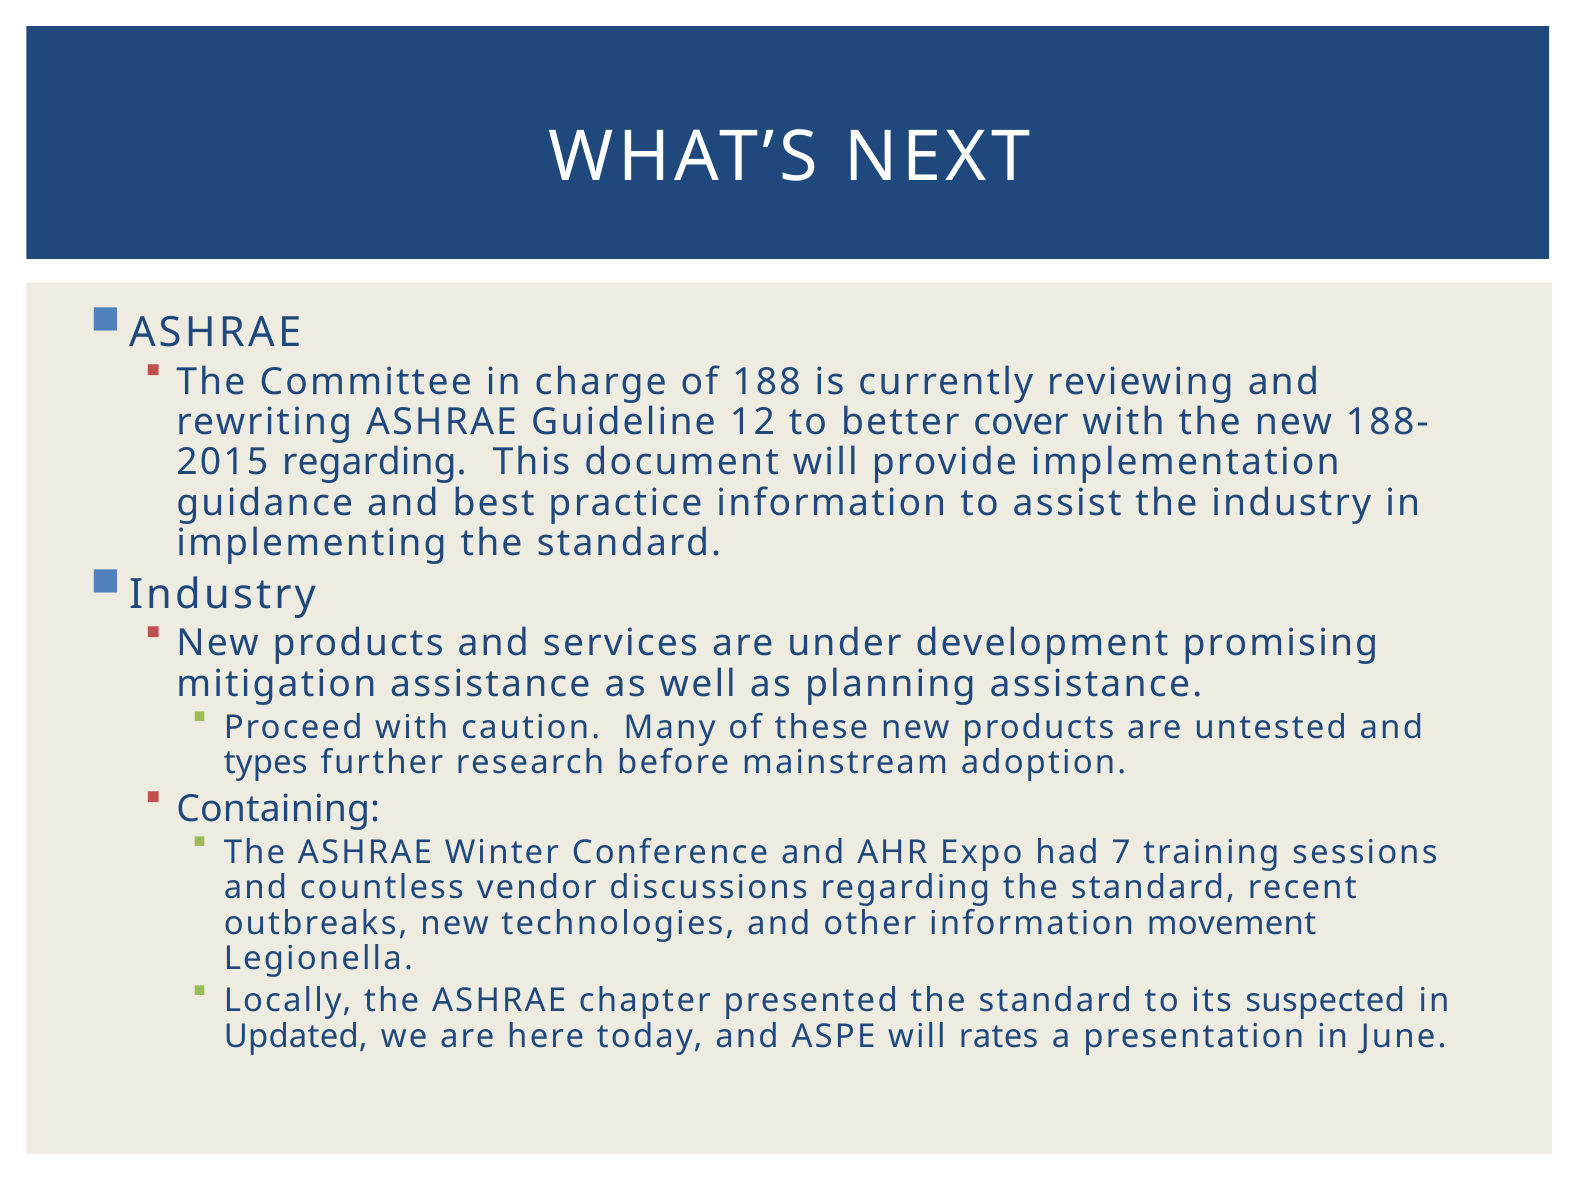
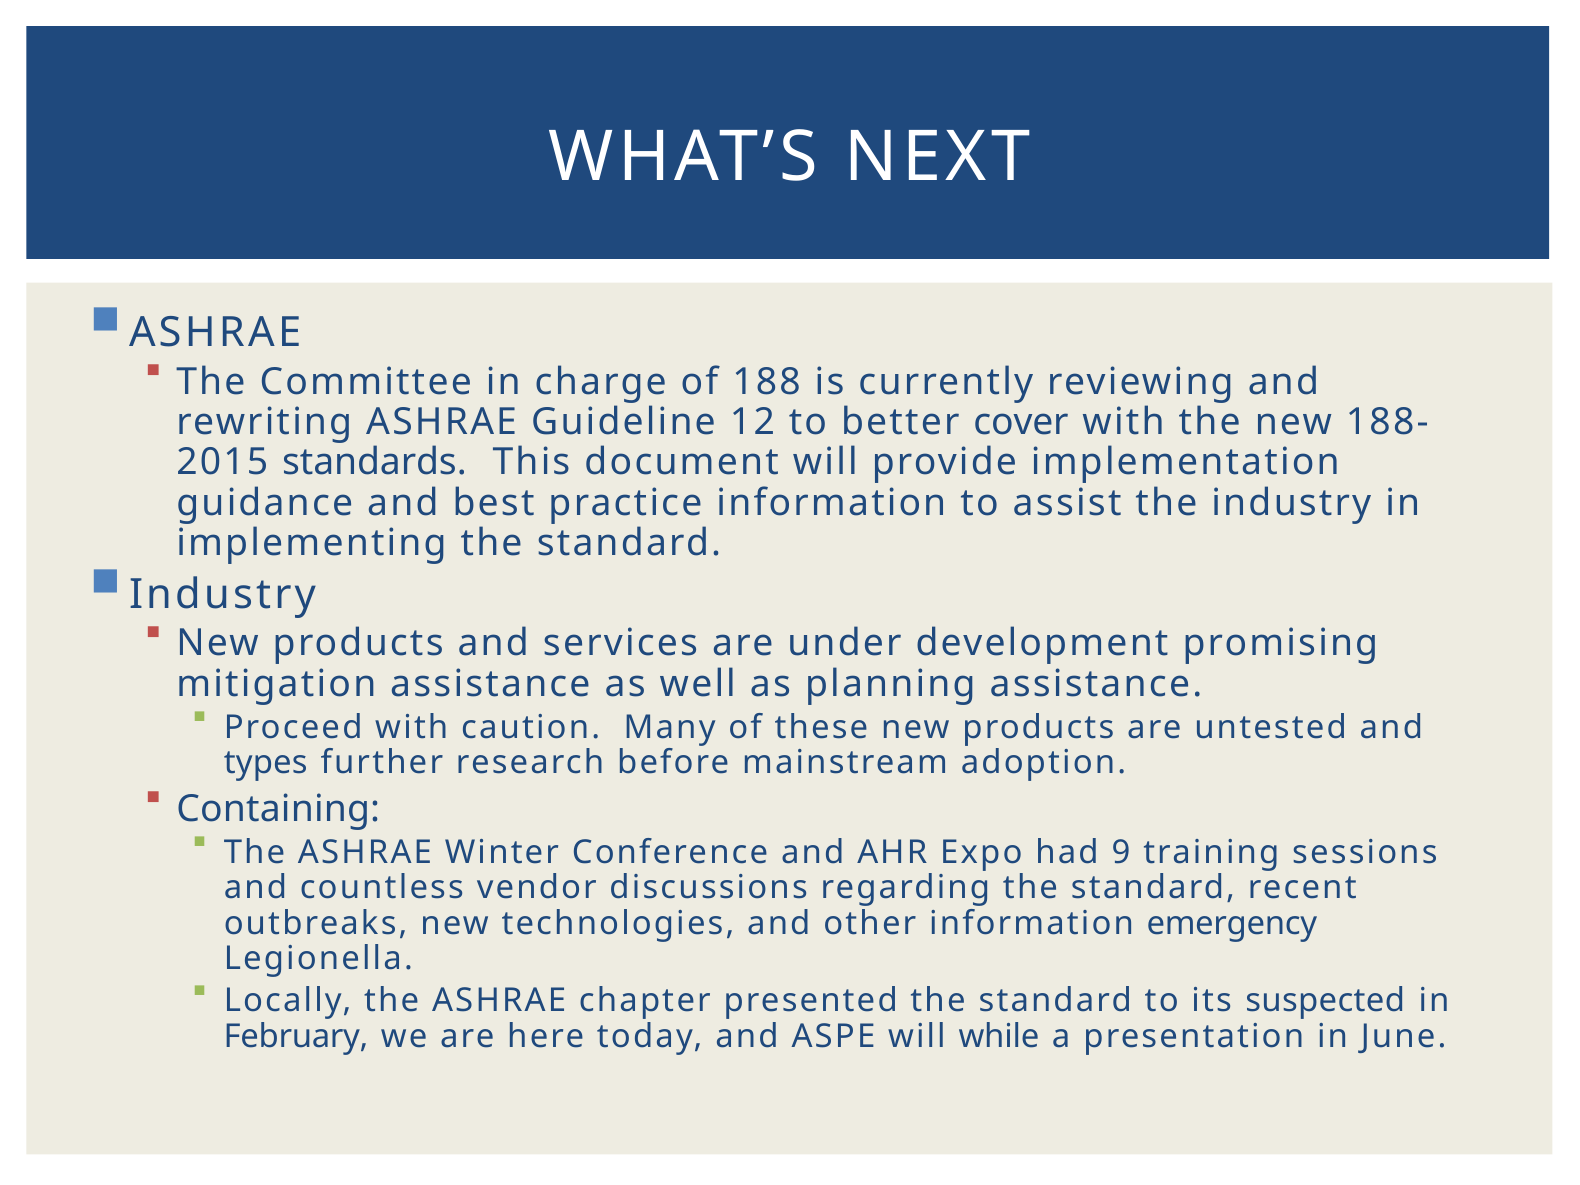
regarding: regarding -> standards (374, 463)
7: 7 -> 9 (1121, 852)
movement: movement -> emergency (1232, 924)
Updated: Updated -> February (296, 1037)
rates: rates -> while (999, 1037)
